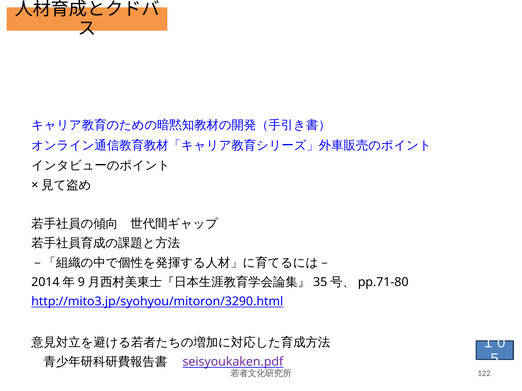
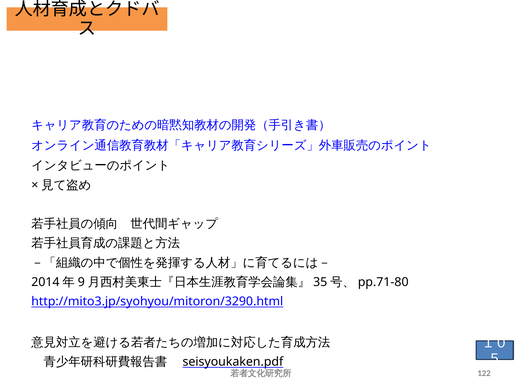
seisyoukaken.pdf colour: purple -> black (233, 362)
